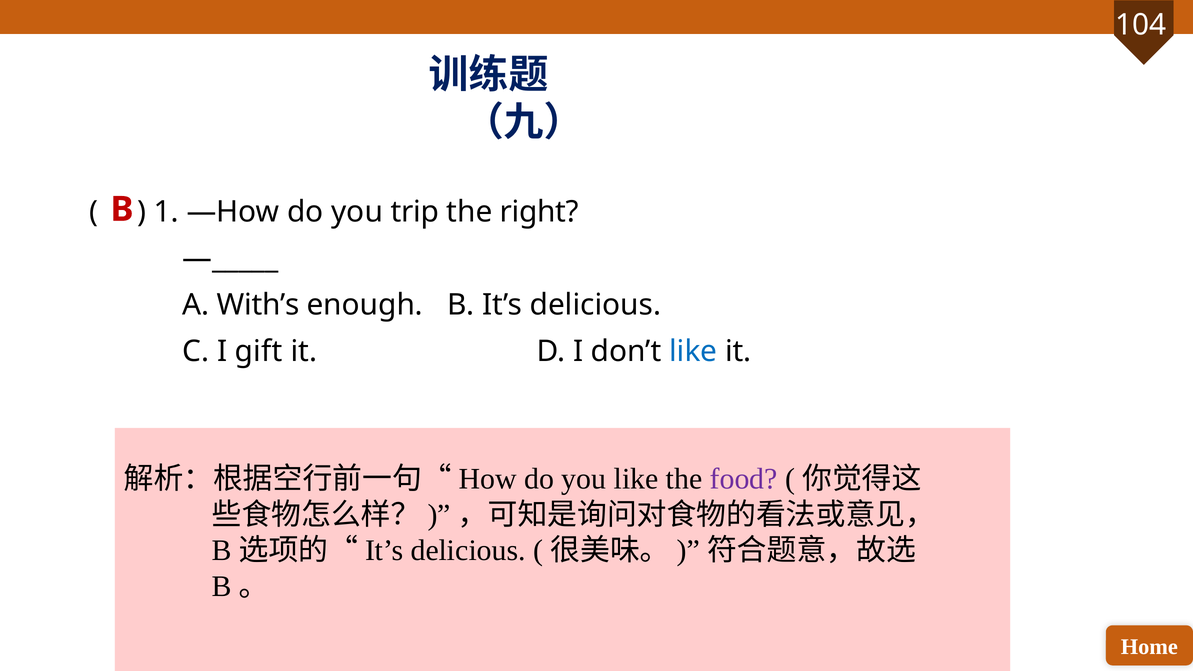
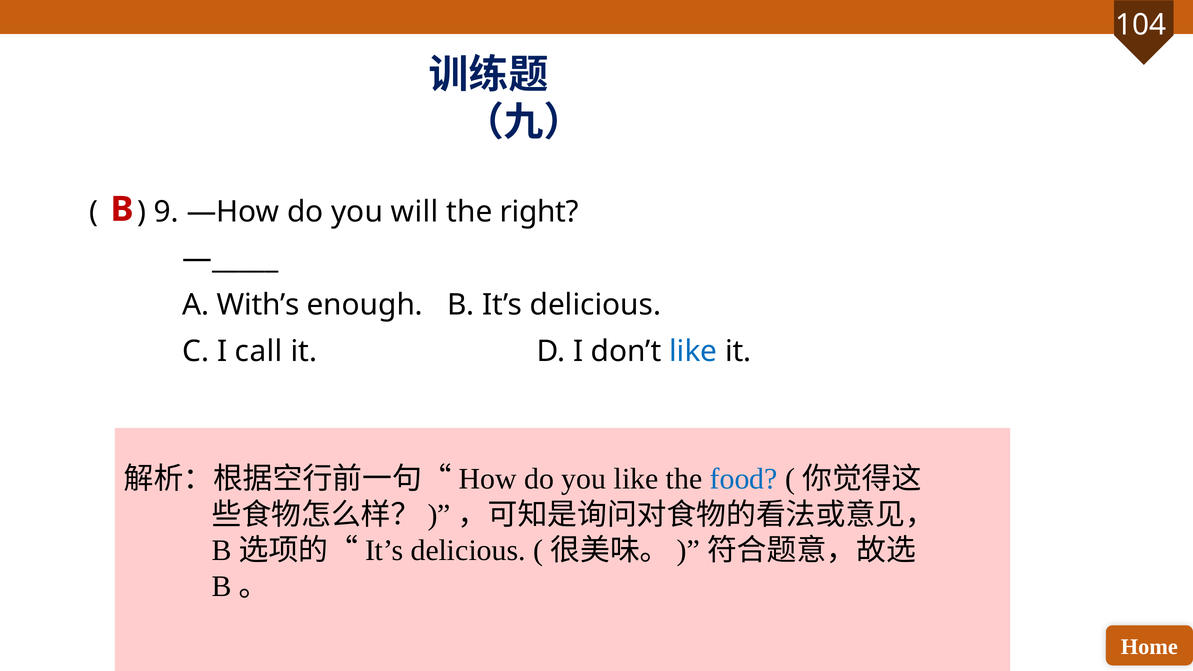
1: 1 -> 9 (166, 212)
trip: trip -> will (415, 212)
gift: gift -> call (259, 351)
food colour: purple -> blue (744, 479)
